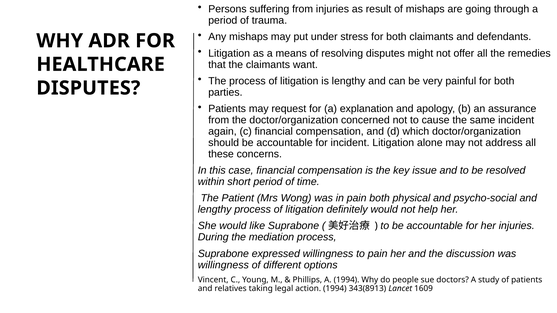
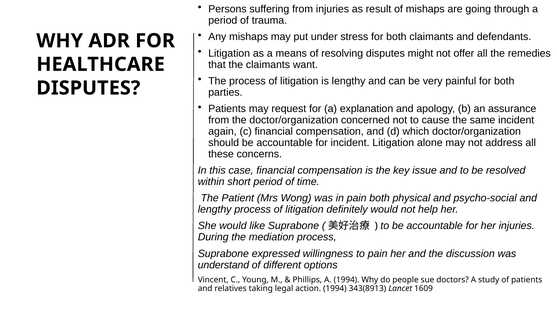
willingness: willingness -> understand (223, 265)
